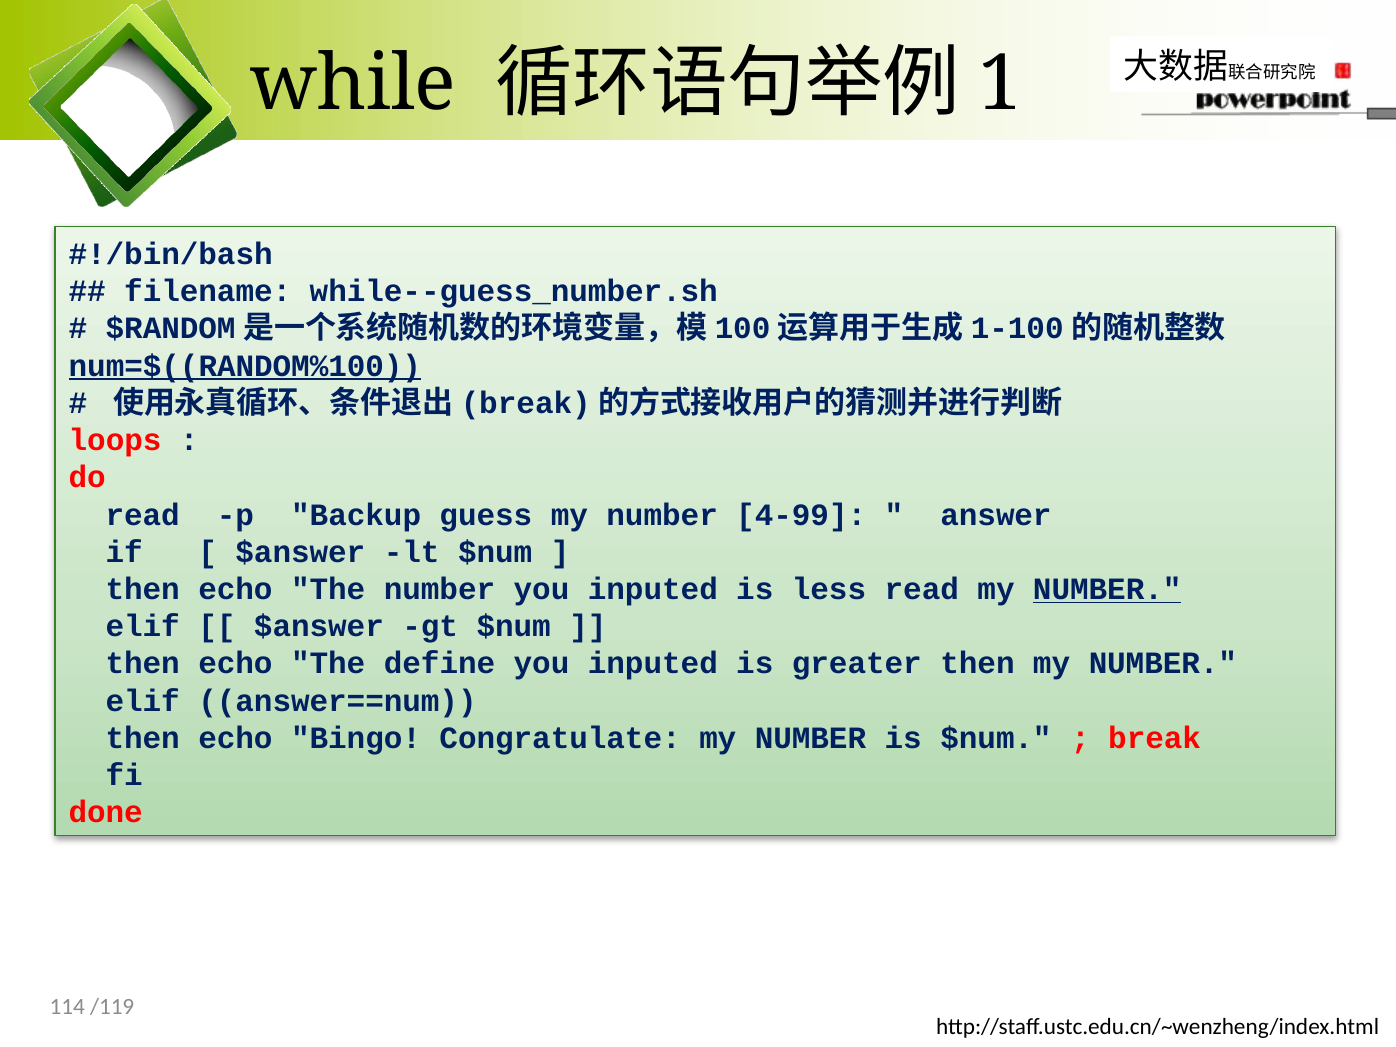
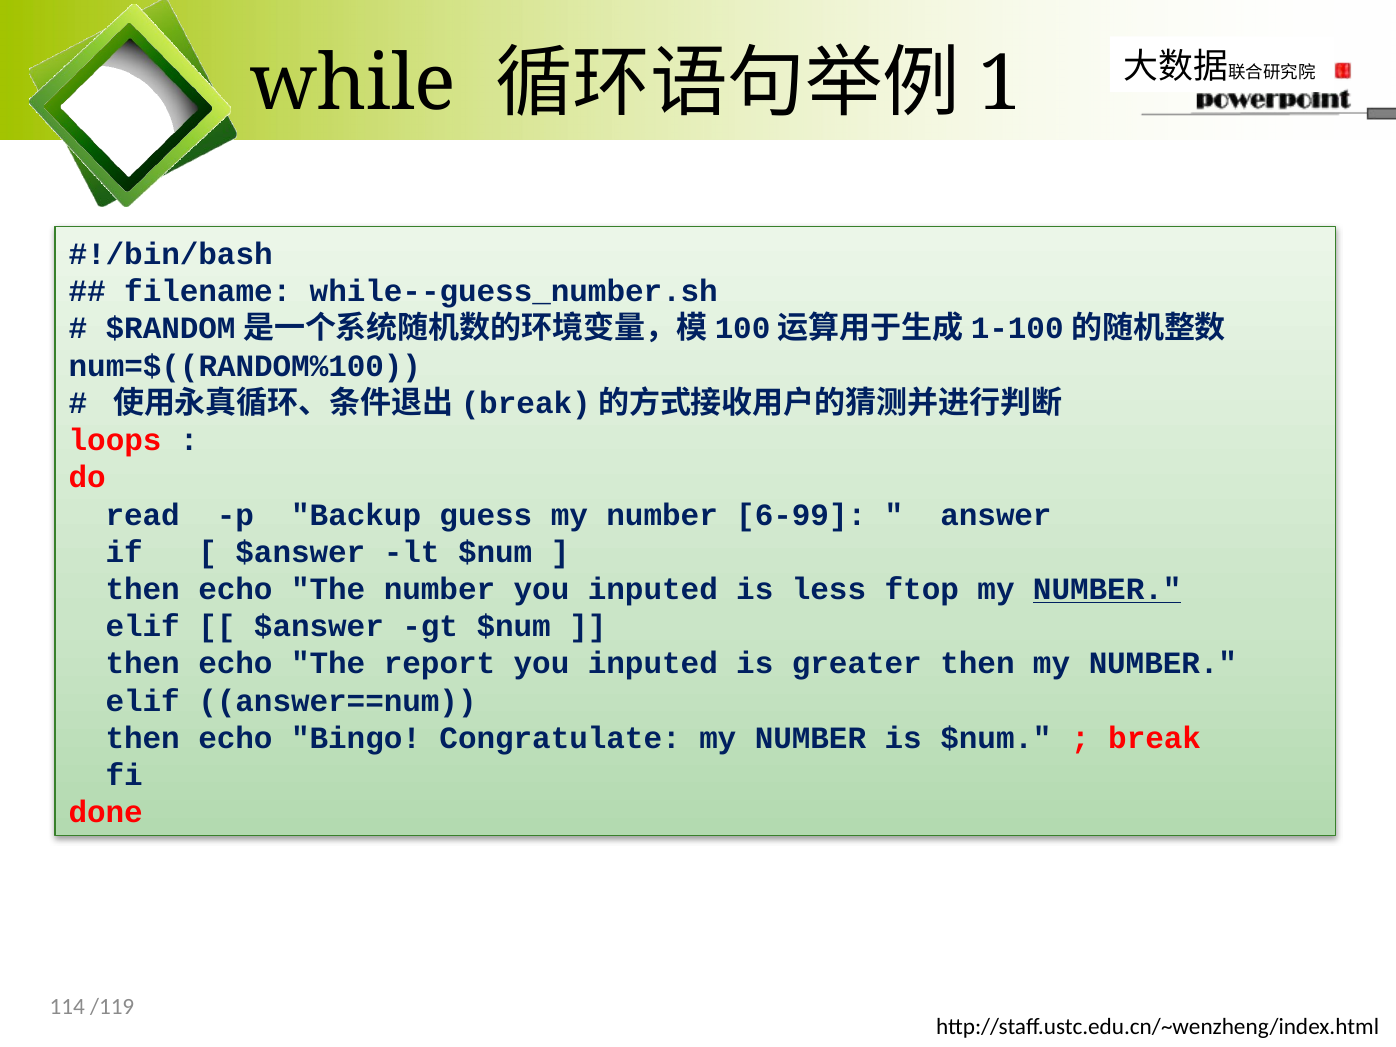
num=$((RANDOM%100 underline: present -> none (245, 366)
4-99: 4-99 -> 6-99 (801, 515)
less read: read -> ftop (922, 589)
define: define -> report (440, 664)
